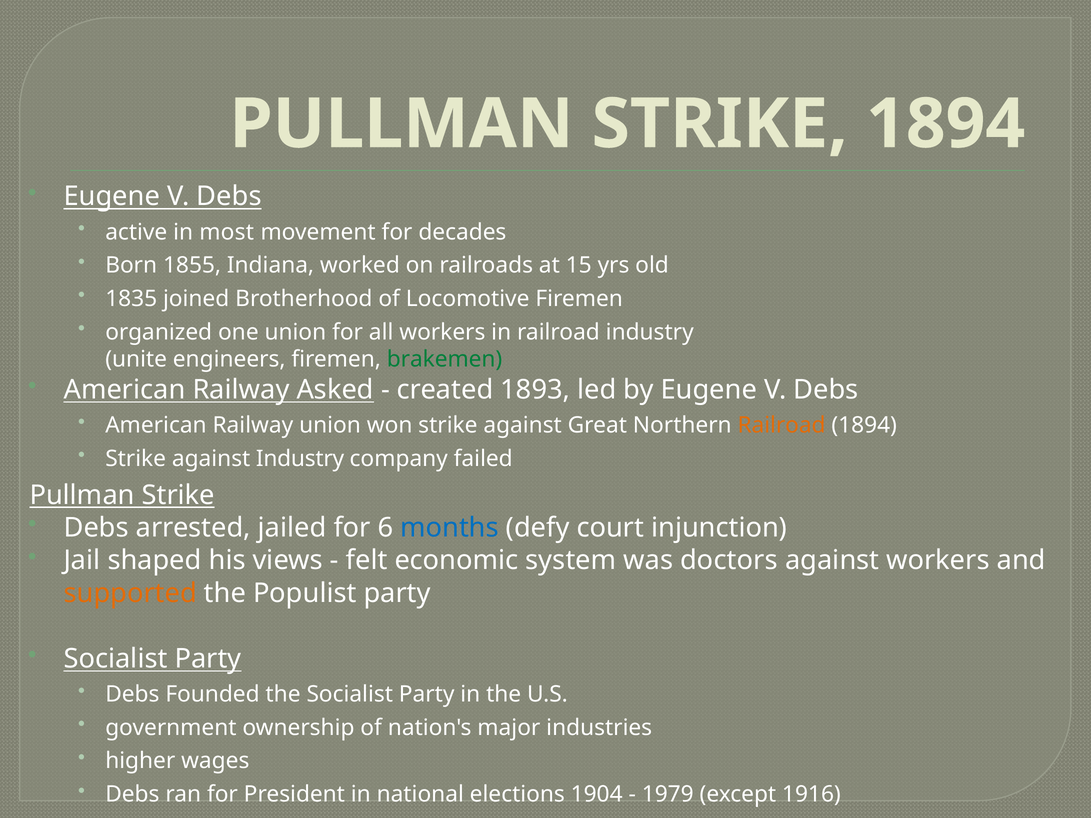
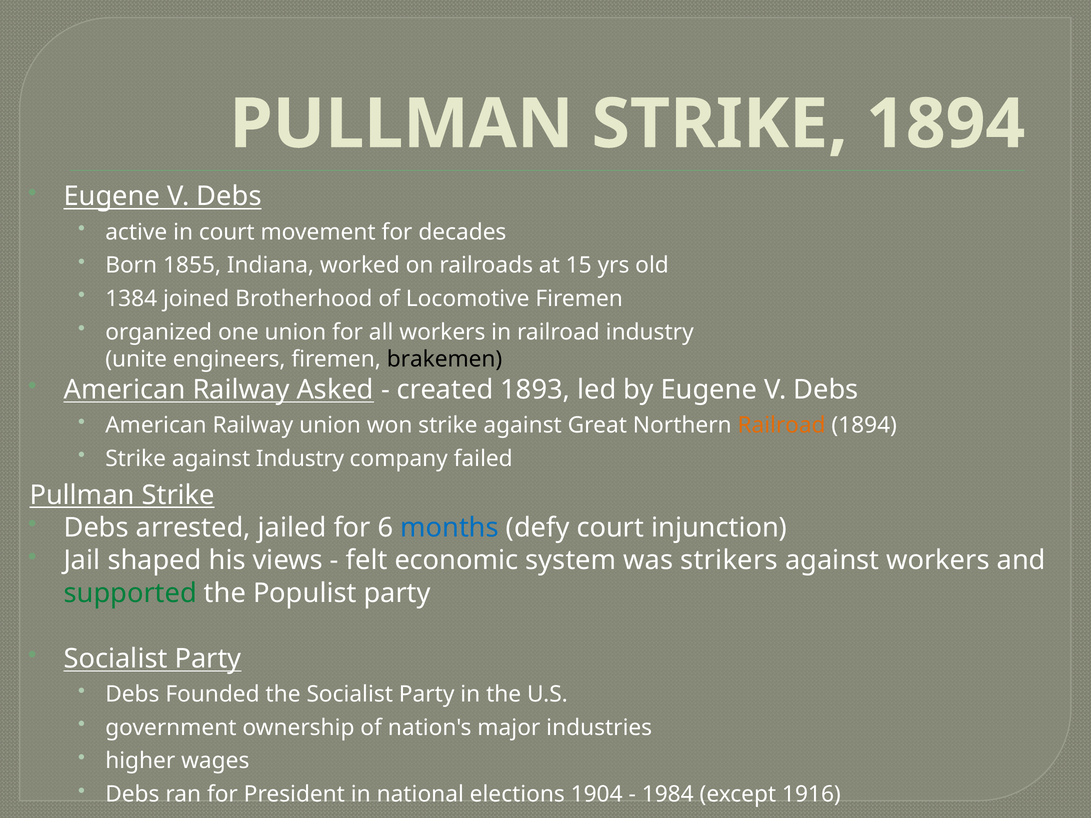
in most: most -> court (227, 232)
1835: 1835 -> 1384 (131, 299)
brakemen colour: green -> black (445, 359)
doctors: doctors -> strikers (729, 561)
supported colour: orange -> green (130, 593)
1979: 1979 -> 1984 (668, 795)
